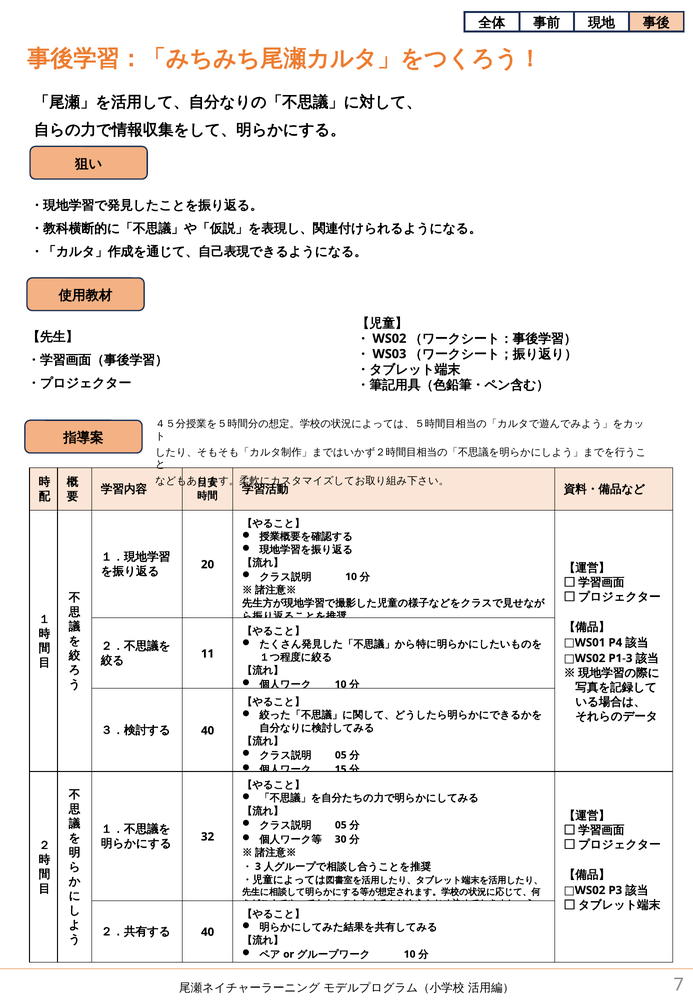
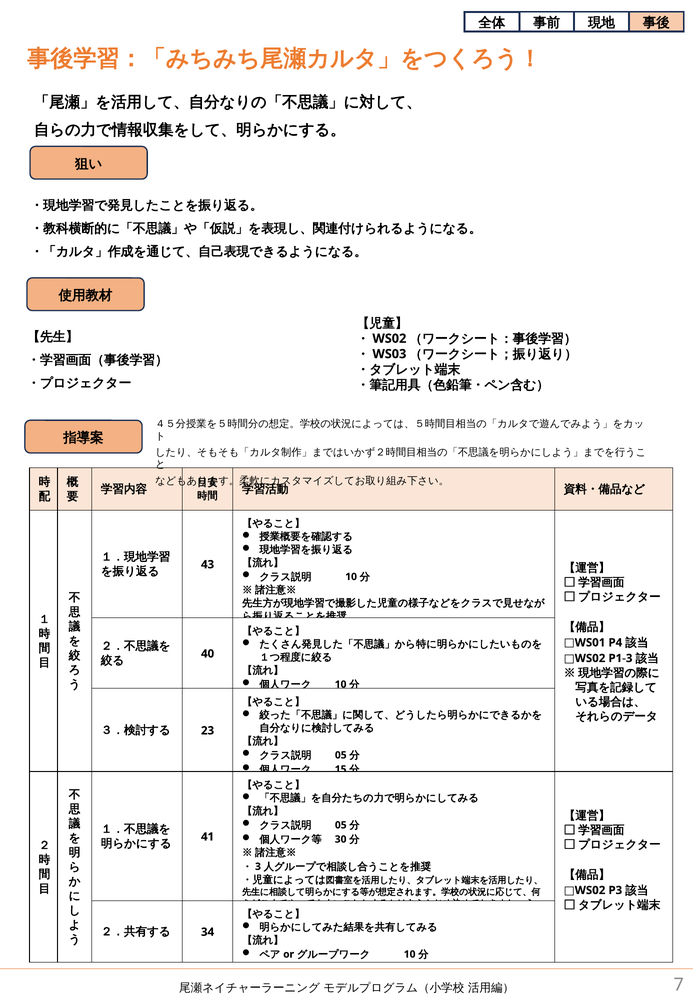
20: 20 -> 43 (208, 565)
11: 11 -> 40 (208, 654)
40: 40 -> 23 (208, 731)
32: 32 -> 41 (208, 837)
40: 40 -> 34 (208, 932)
